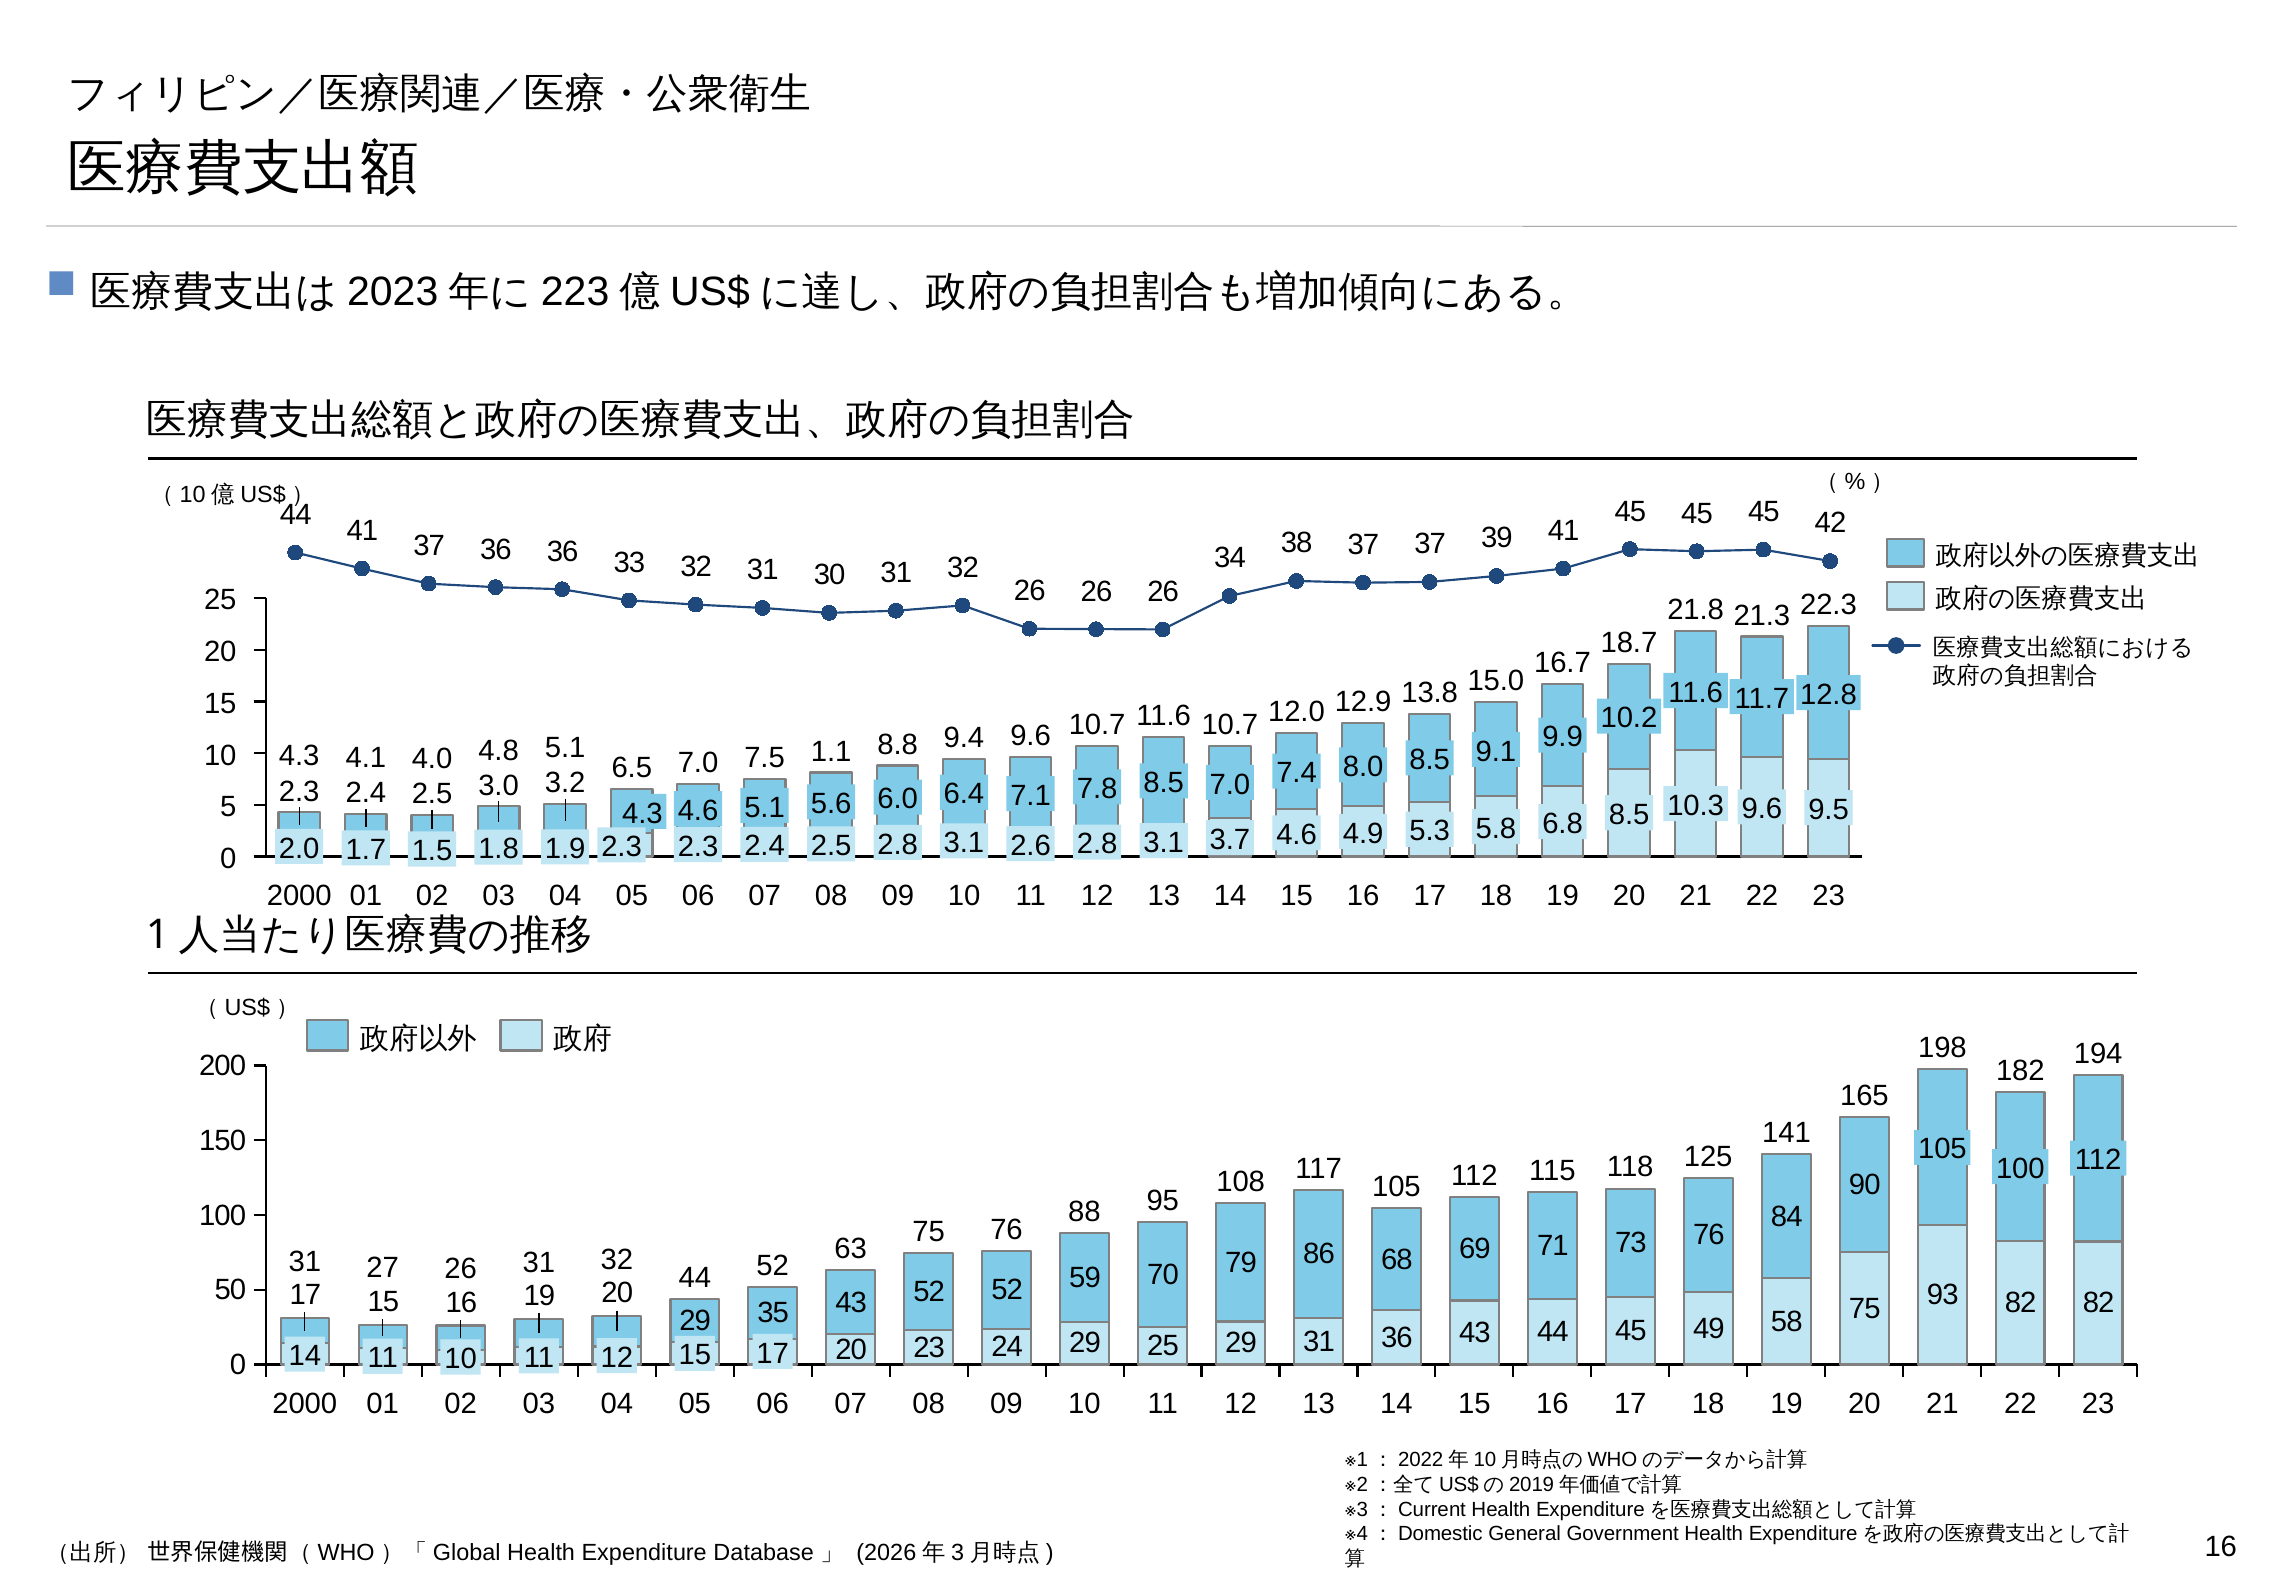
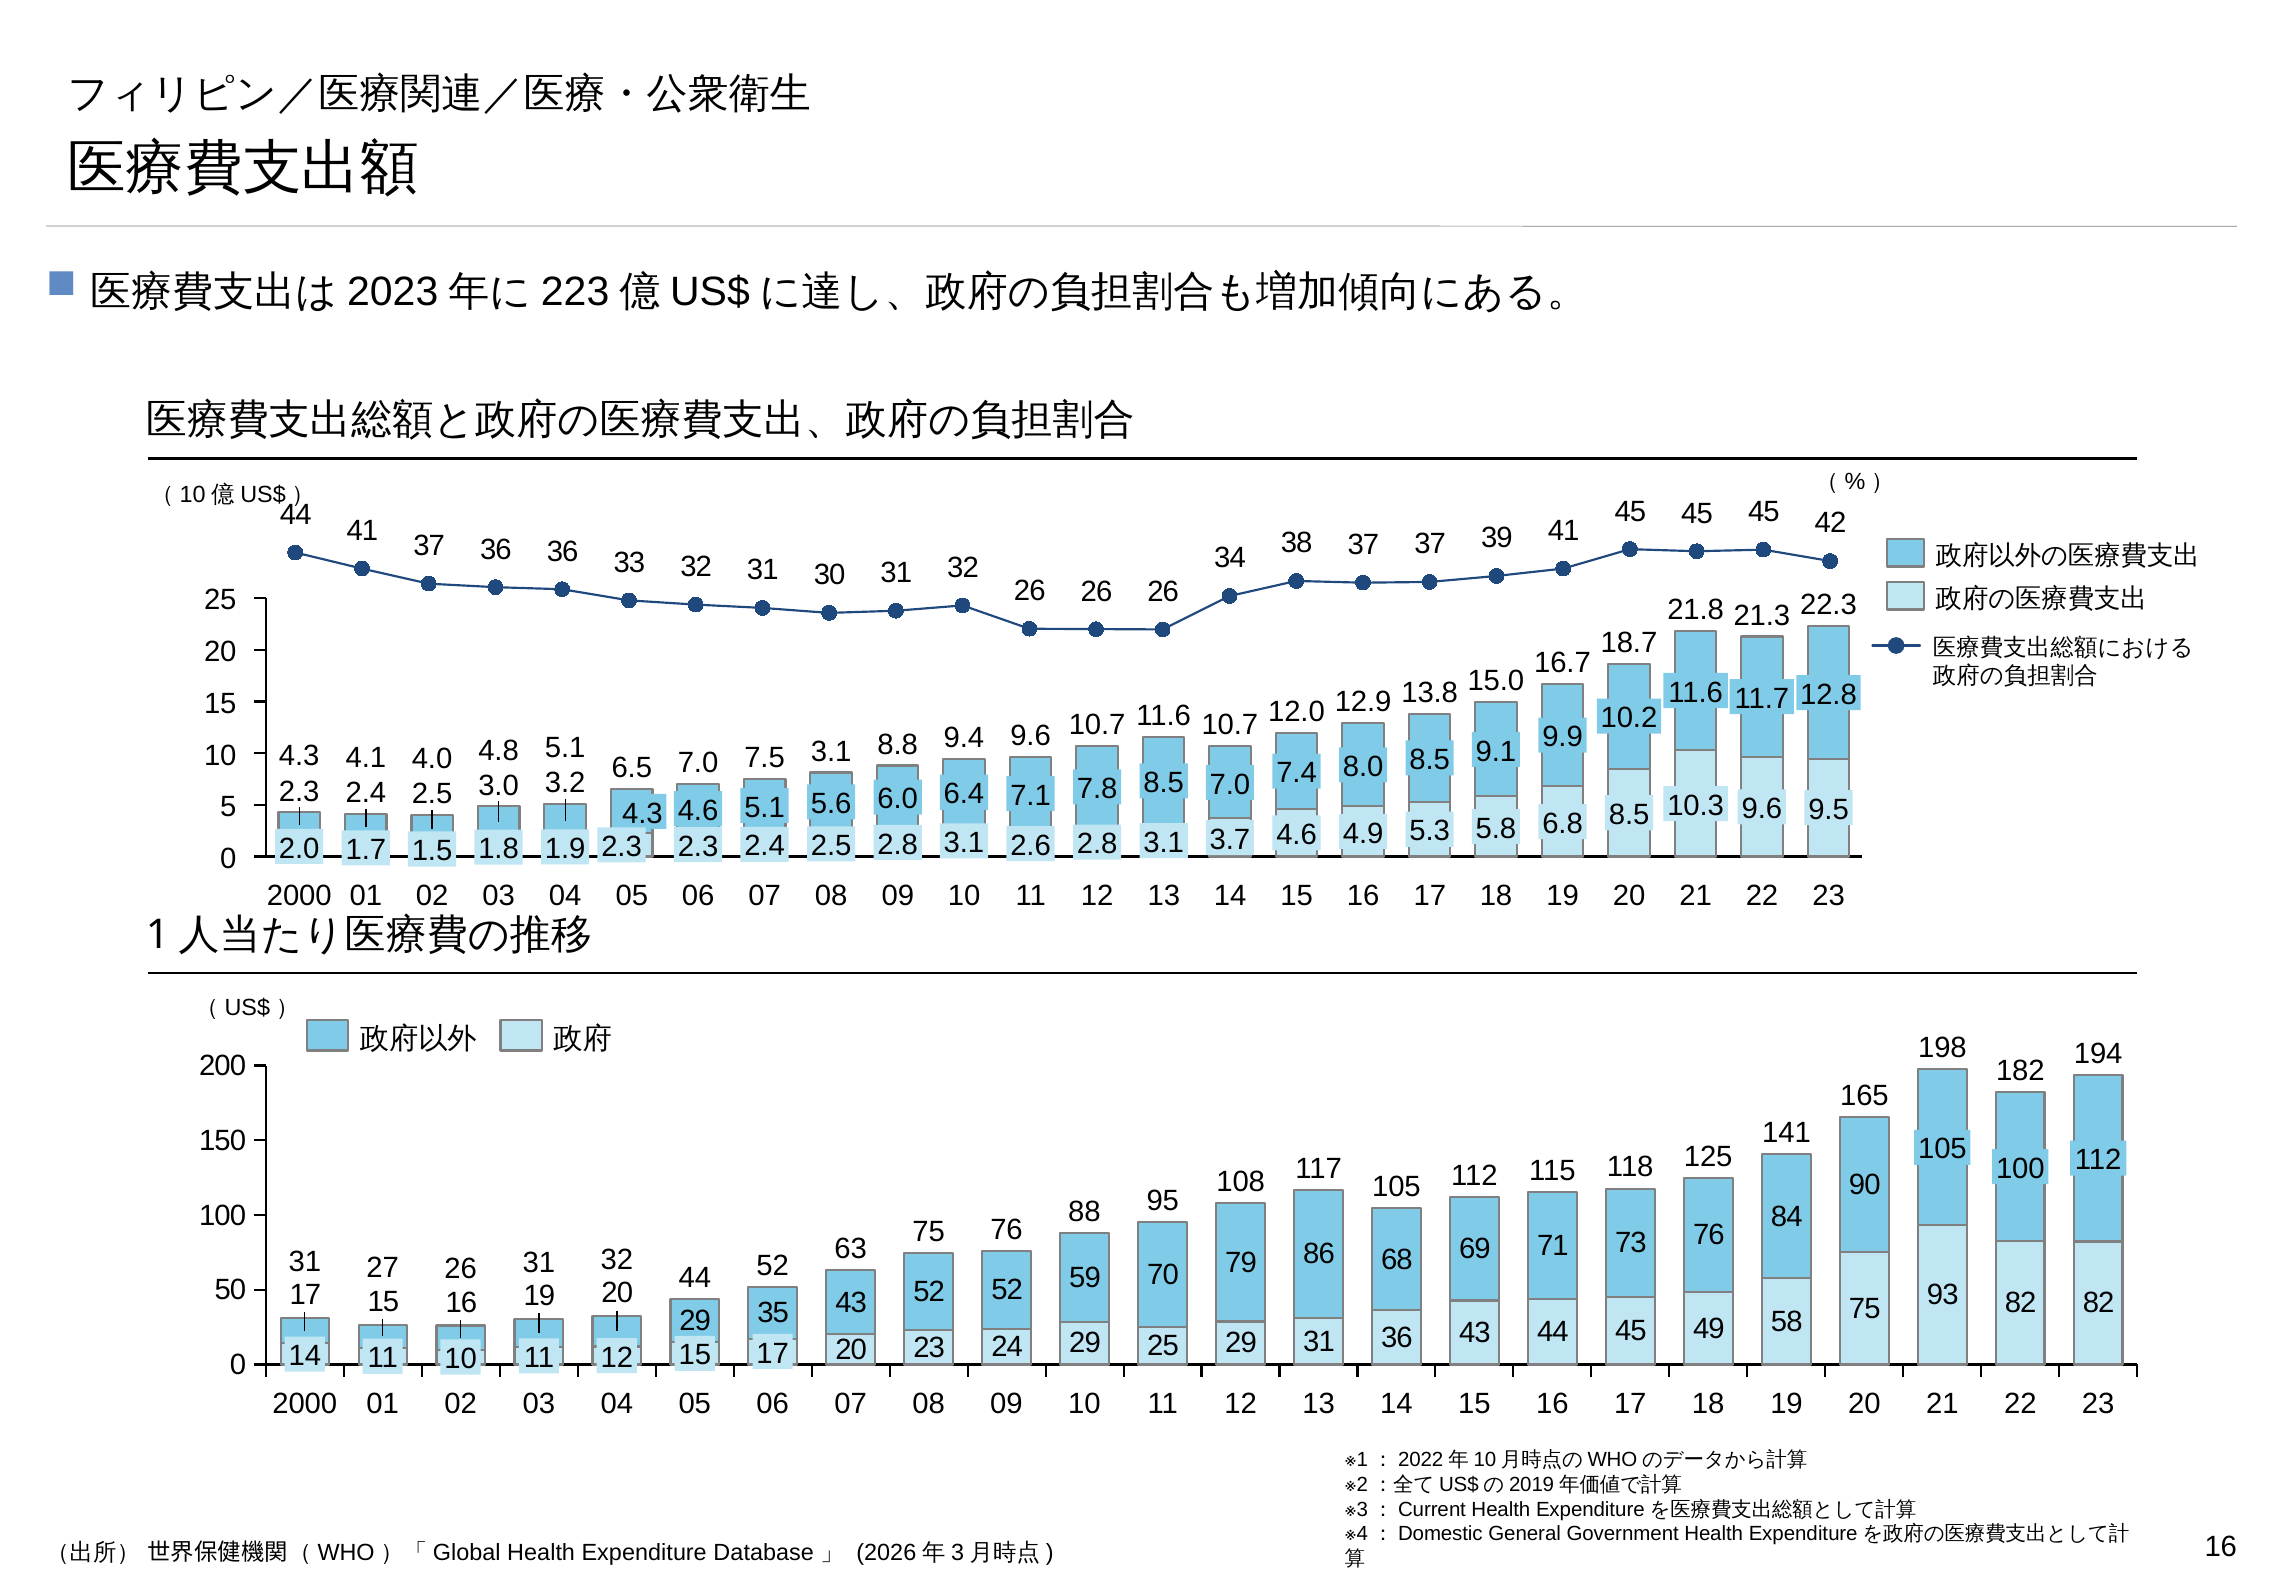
7.5 1.1: 1.1 -> 3.1 (831, 751)
